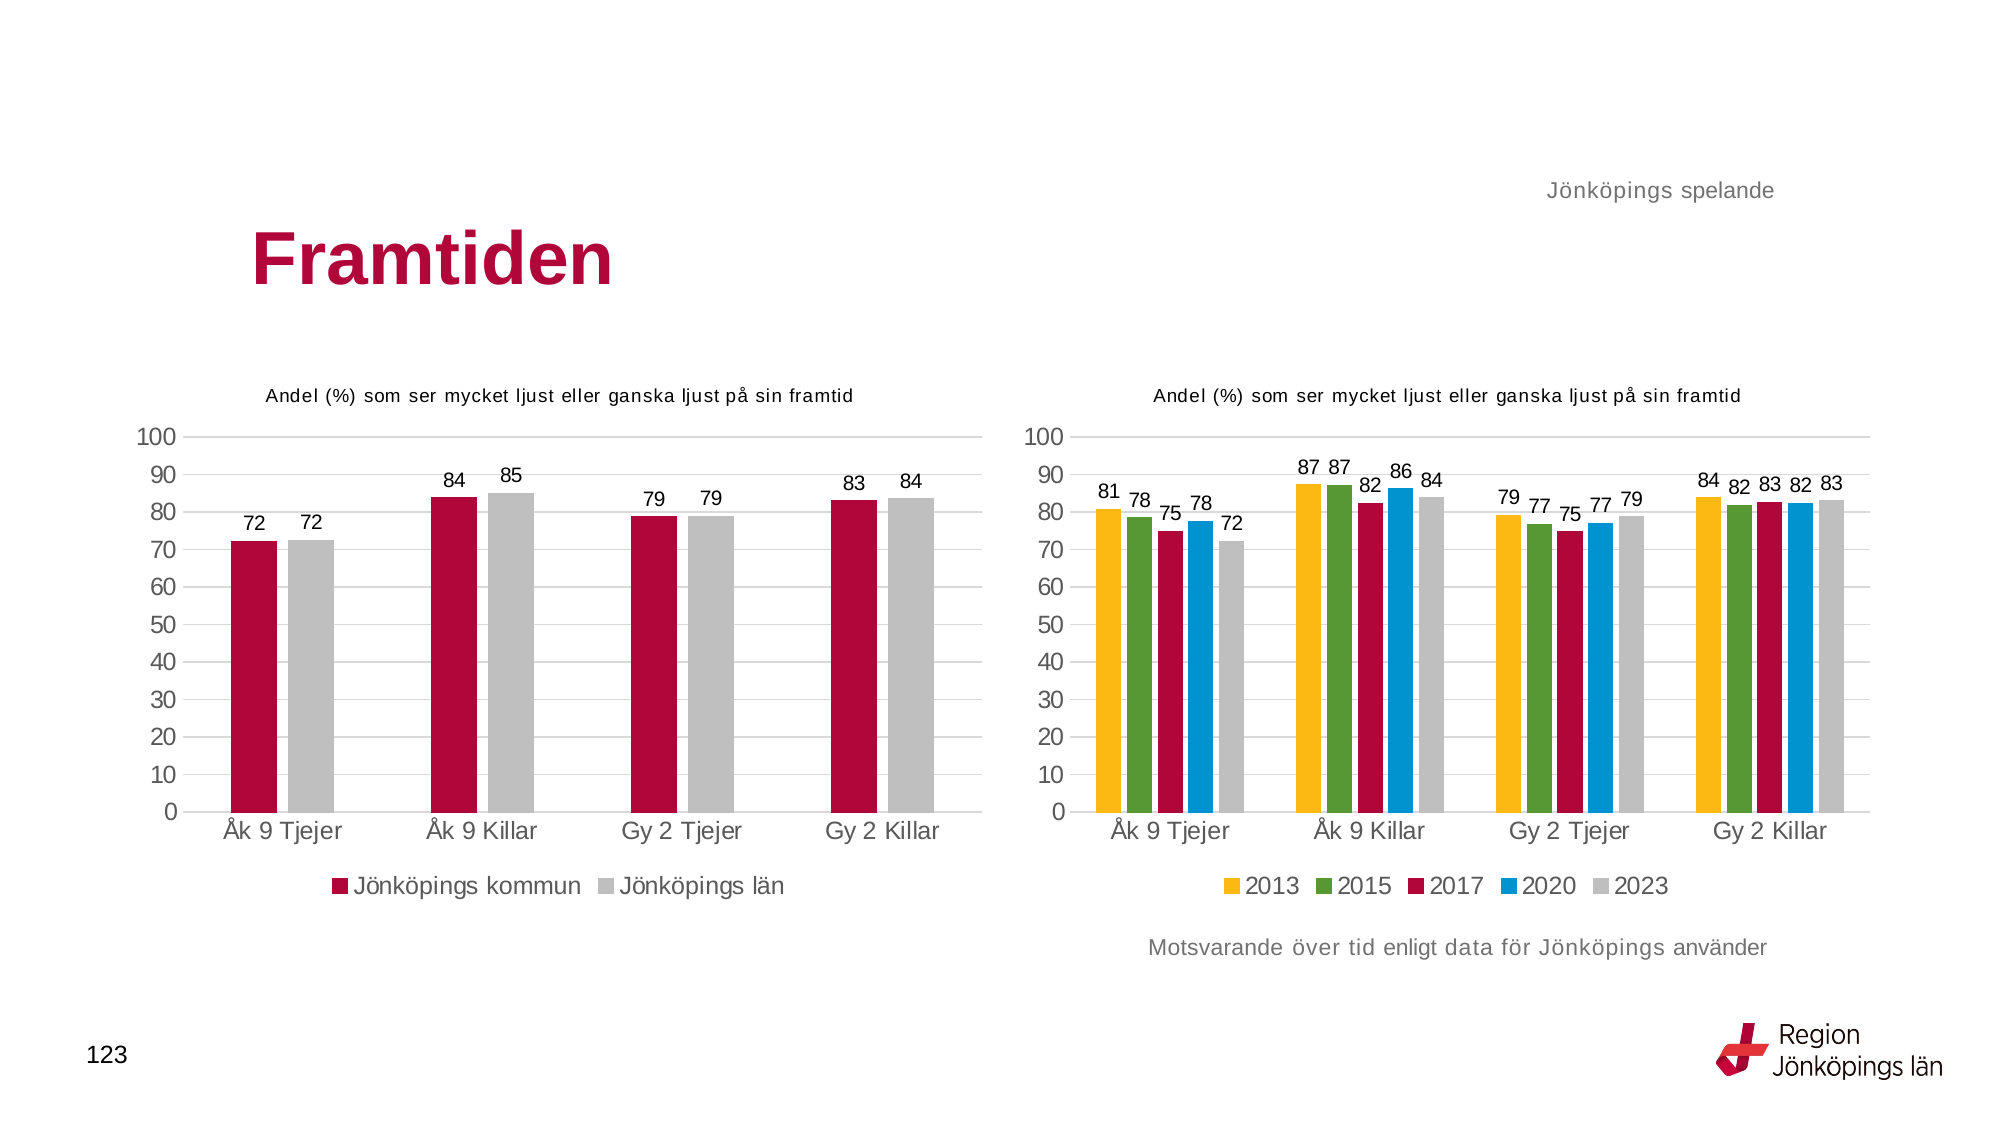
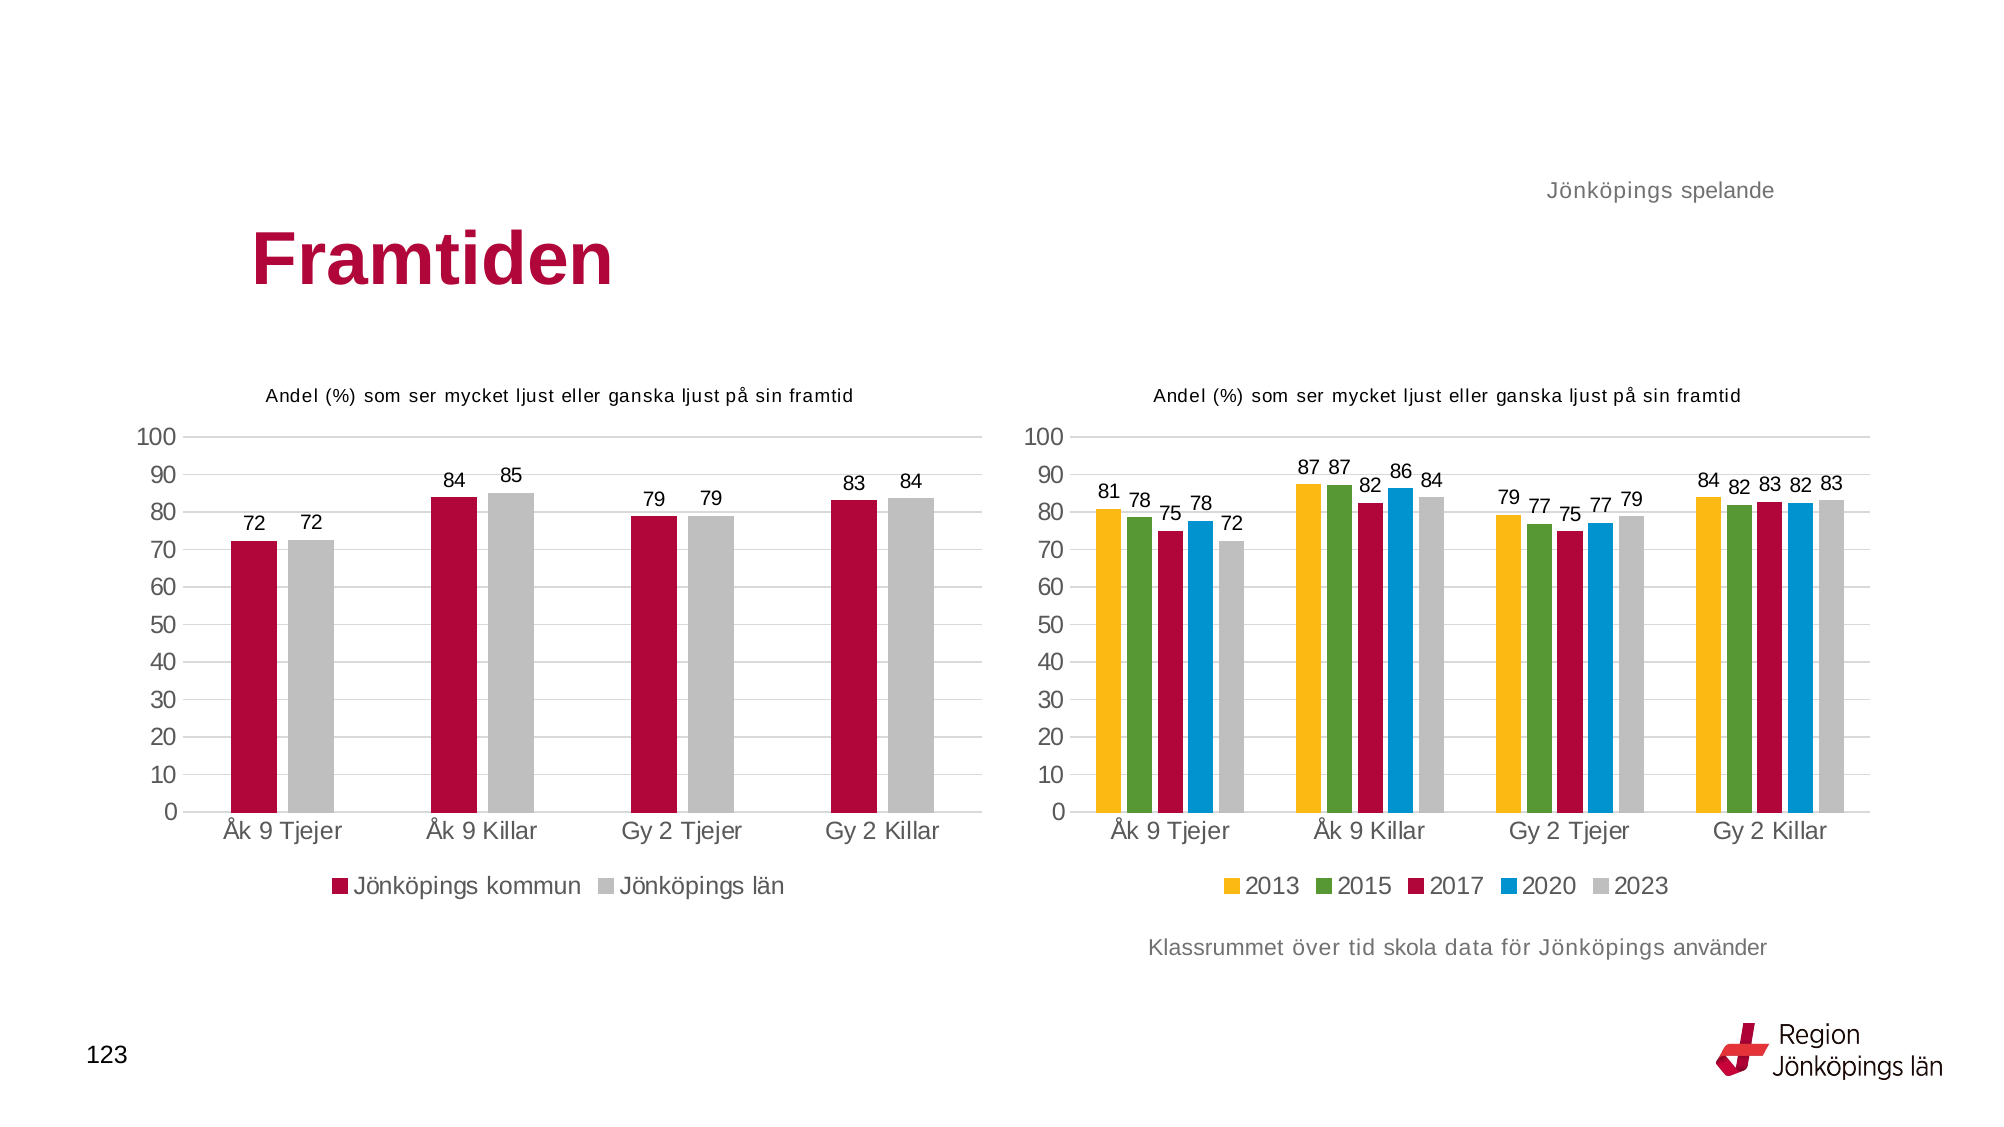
Motsvarande: Motsvarande -> Klassrummet (1216, 948)
enligt: enligt -> skola (1410, 948)
